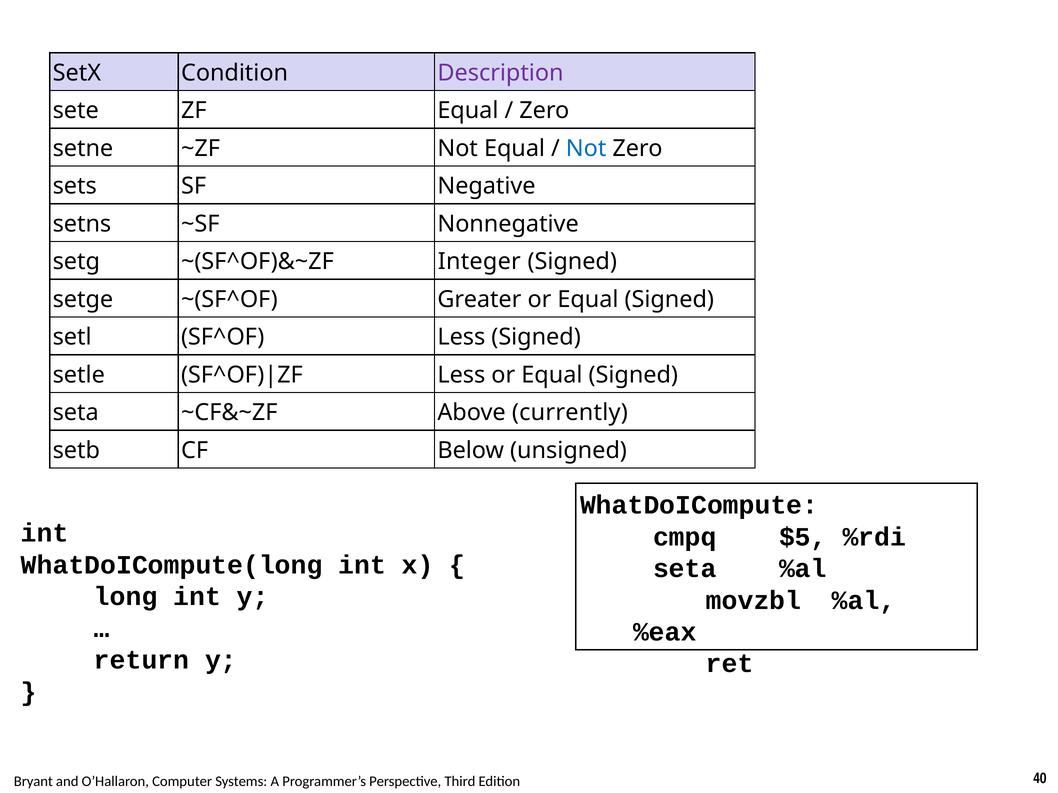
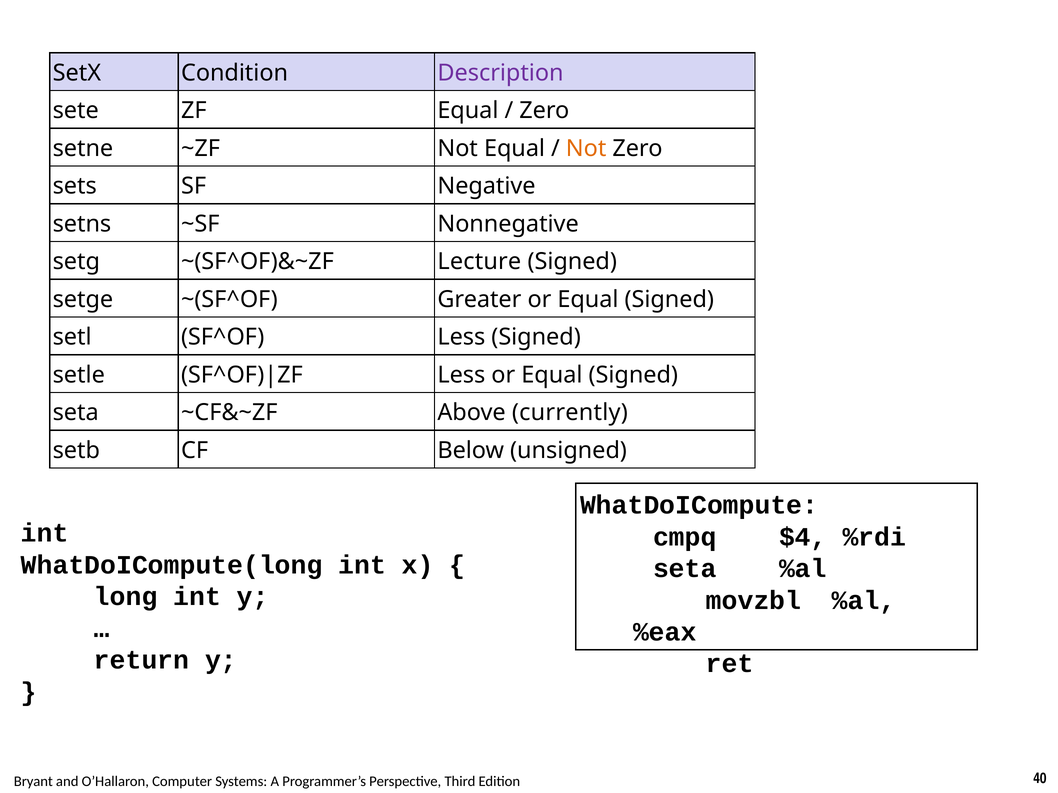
Not colour: blue -> orange (586, 148)
Integer: Integer -> Lecture (479, 262)
$5: $5 -> $4 (803, 537)
